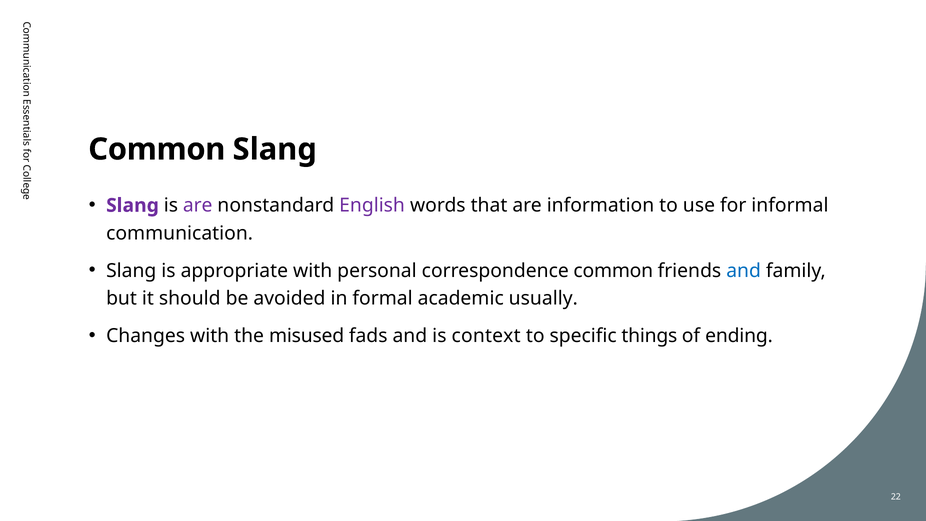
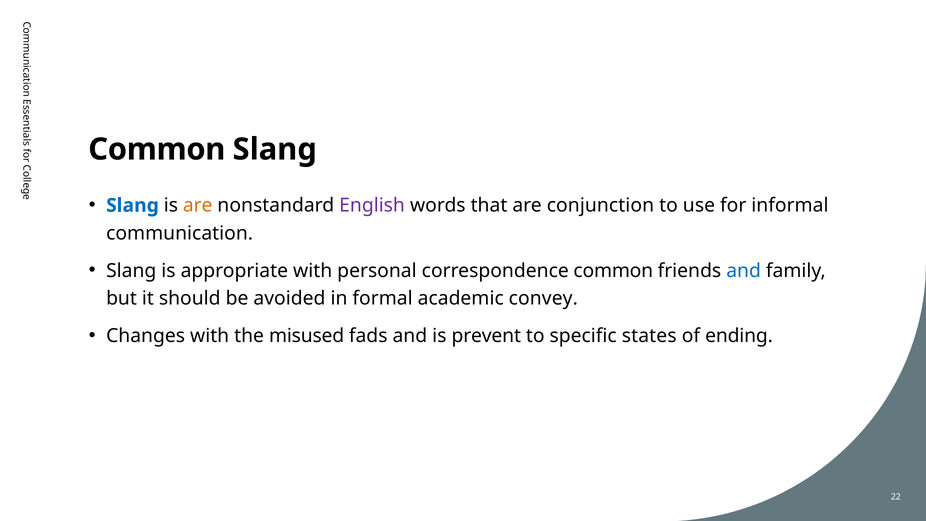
Slang colour: purple -> blue (133, 205)
are colour: purple -> orange (198, 205)
information: information -> conjunction (600, 205)
usually: usually -> convey (543, 298)
context: context -> prevent (486, 336)
things: things -> states (649, 336)
